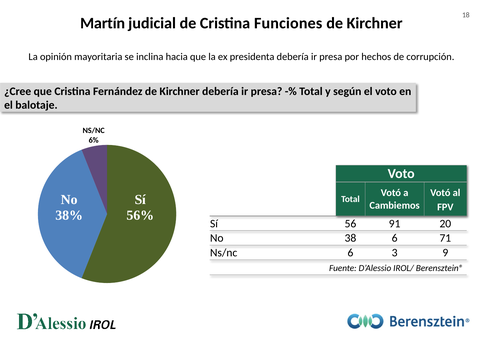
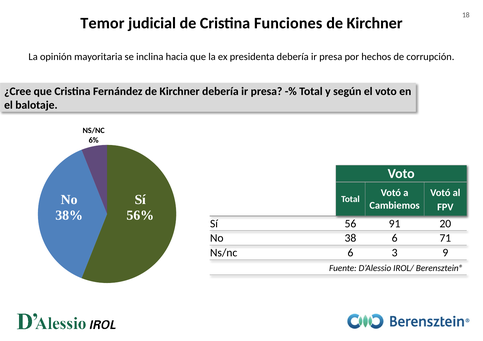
Martín: Martín -> Temor (102, 23)
